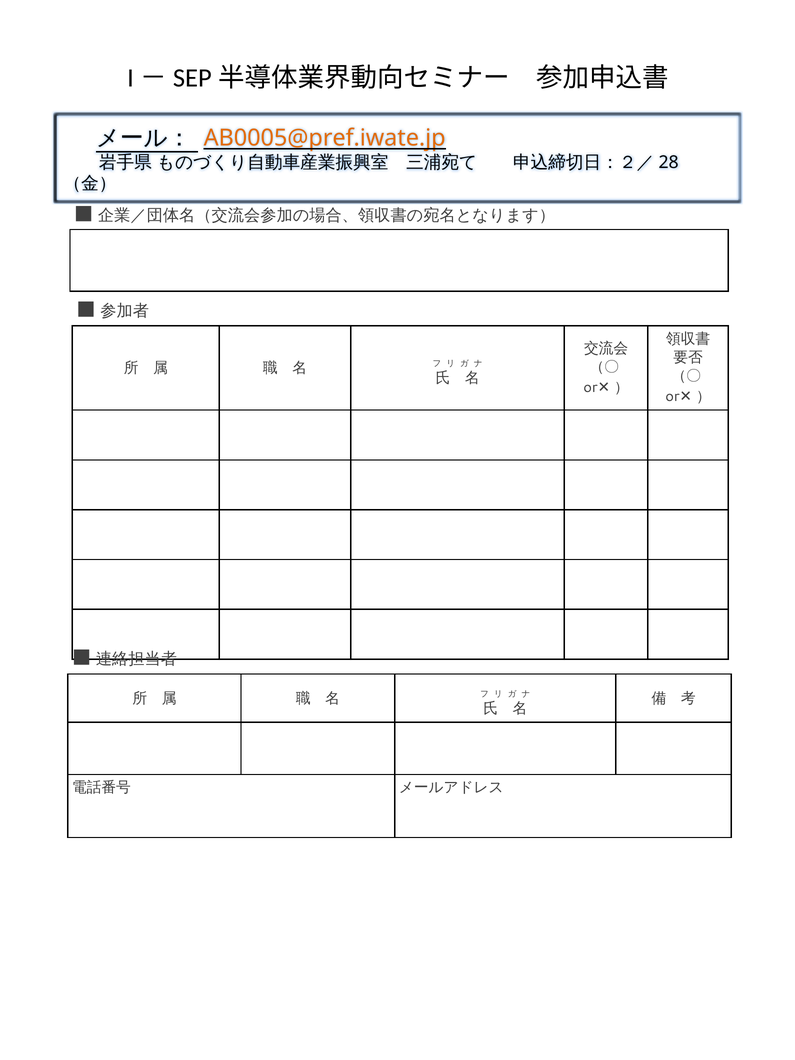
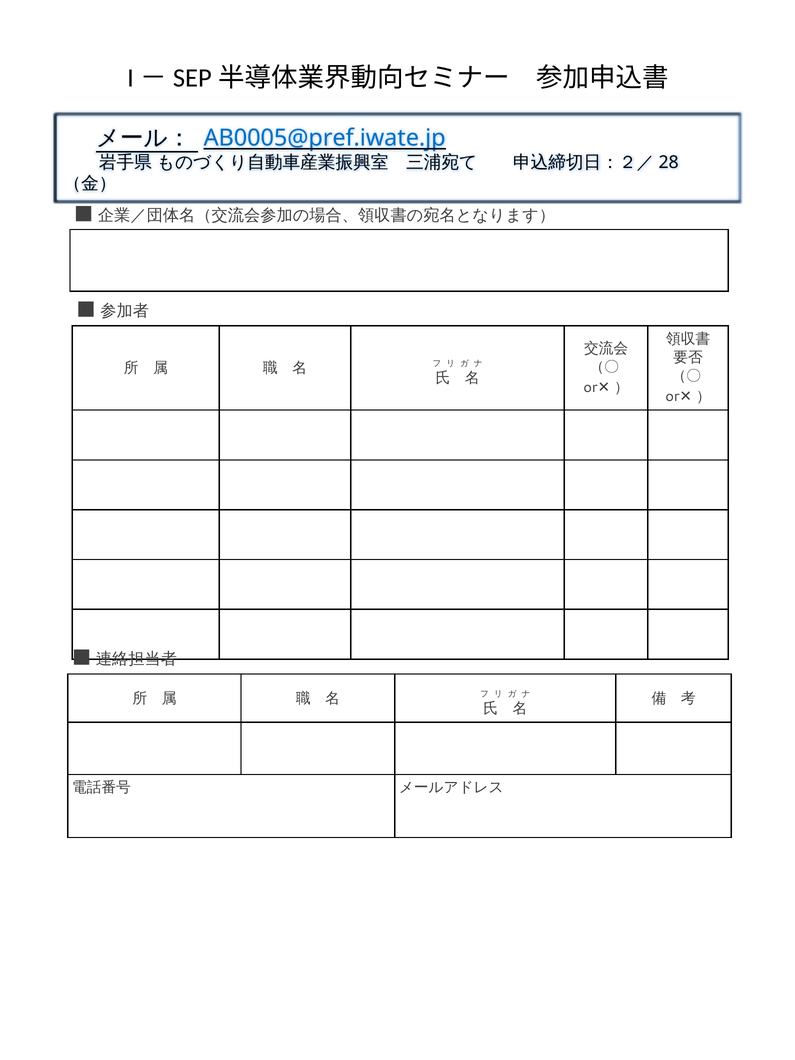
AB0005@pref.iwate.jp colour: orange -> blue (325, 138)
